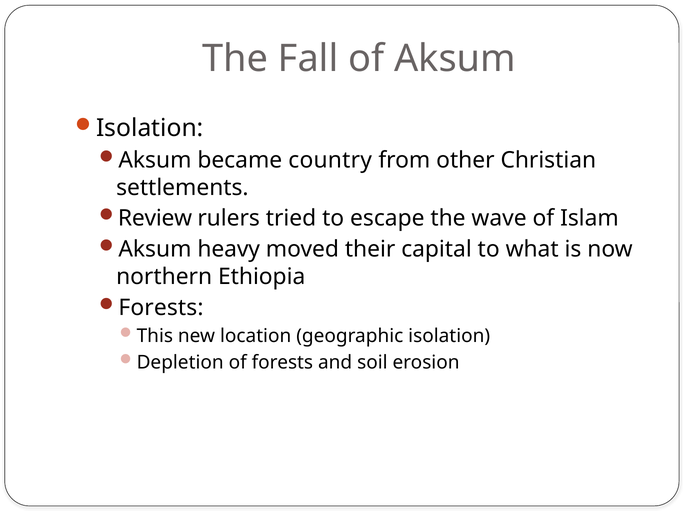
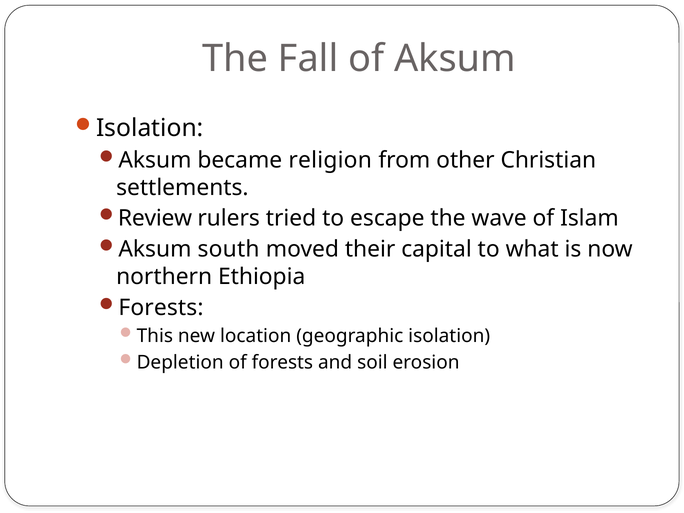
country: country -> religion (330, 160)
heavy: heavy -> south (229, 249)
